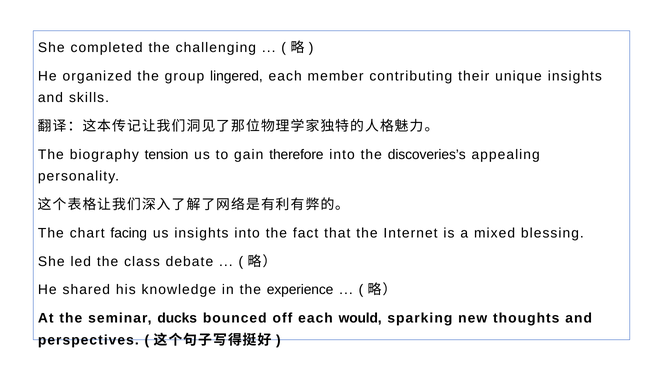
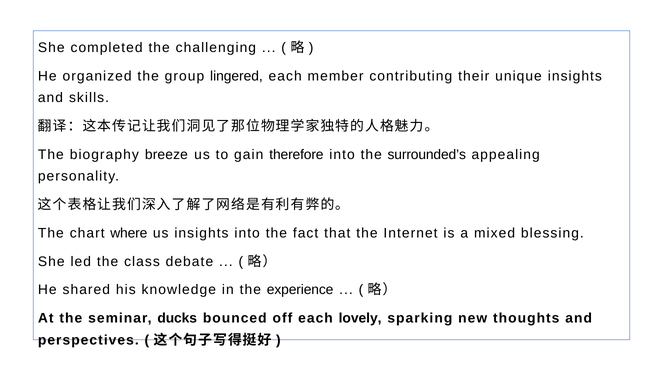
tension: tension -> breeze (166, 154)
discoveries’s: discoveries’s -> surrounded’s (427, 154)
facing: facing -> where (129, 233)
would: would -> lovely (360, 318)
